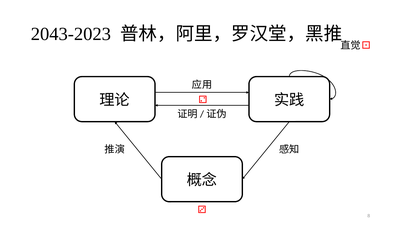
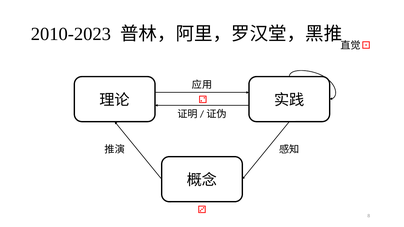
2043-2023: 2043-2023 -> 2010-2023 (71, 34)
